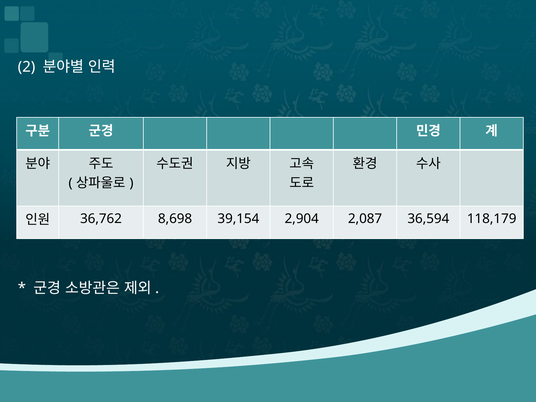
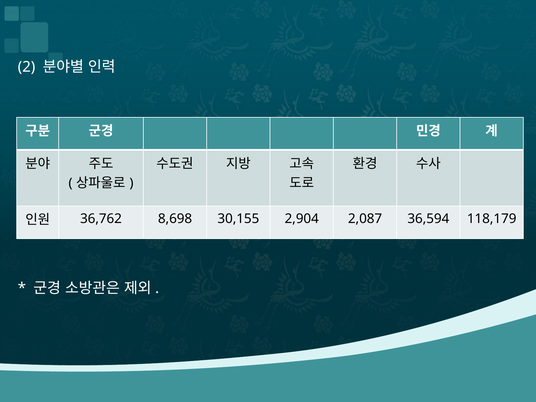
39,154: 39,154 -> 30,155 (238, 219)
